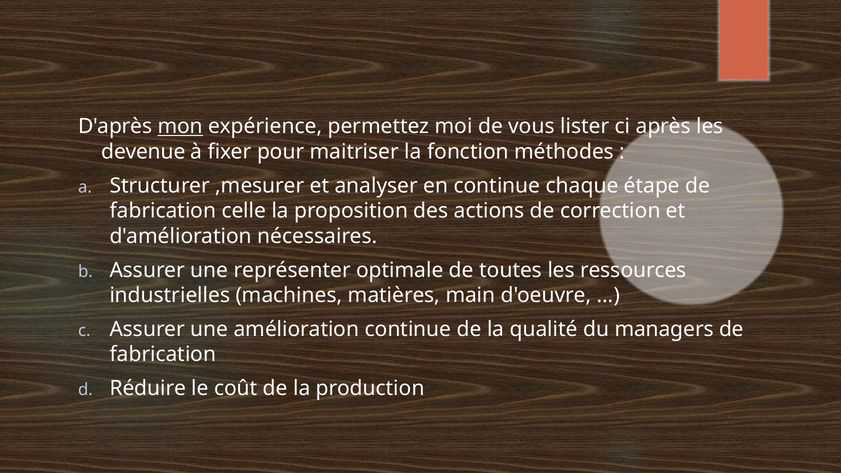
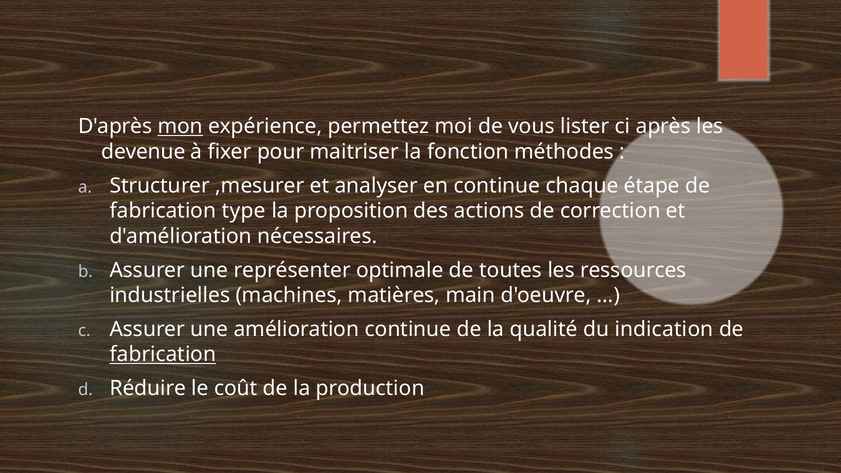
celle: celle -> type (244, 211)
managers: managers -> indication (664, 329)
fabrication underline: none -> present (163, 355)
